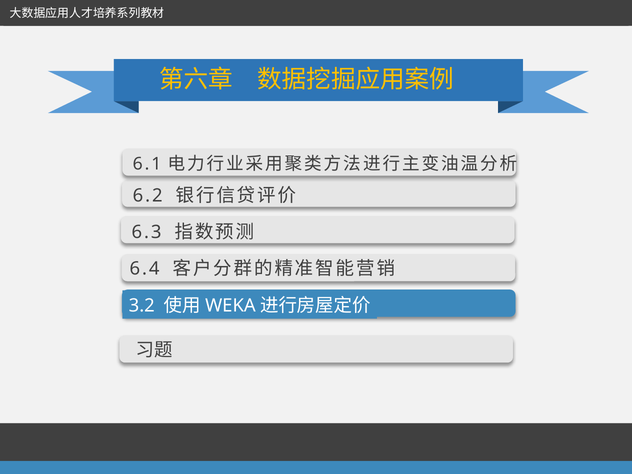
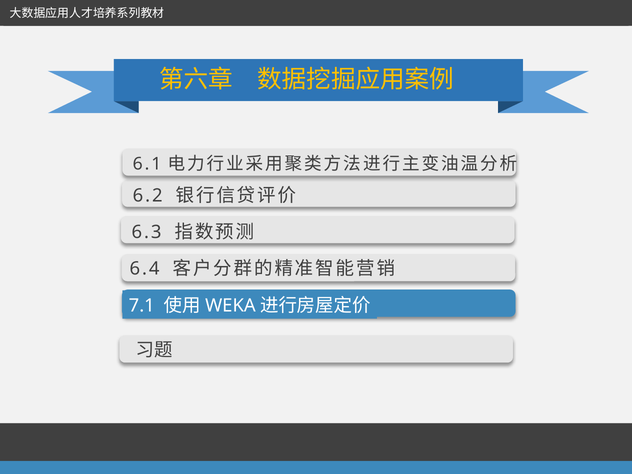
3.2: 3.2 -> 7.1 (142, 306)
